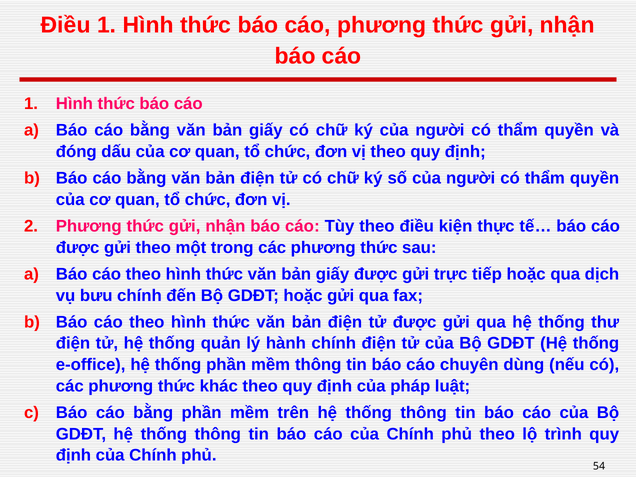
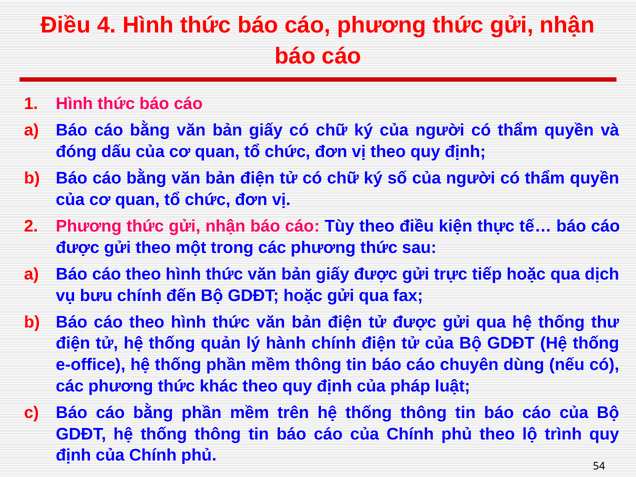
Điều 1: 1 -> 4 (107, 25)
